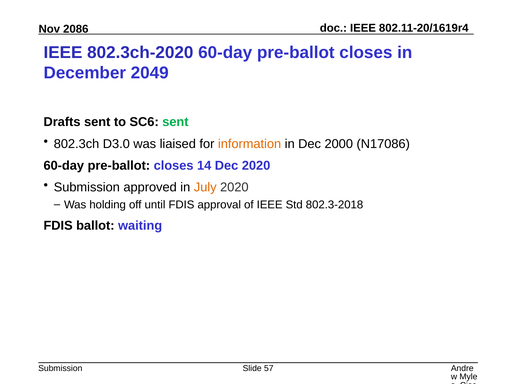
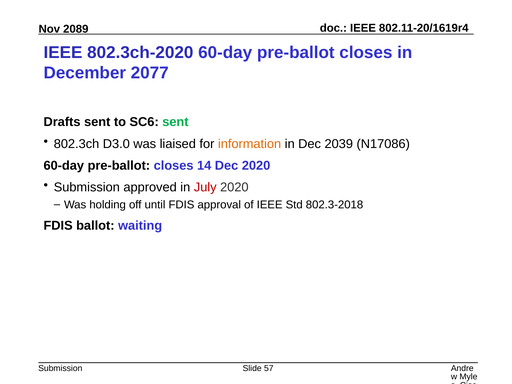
2086: 2086 -> 2089 (76, 29)
2049: 2049 -> 2077 (150, 73)
2000: 2000 -> 2039 (339, 144)
July colour: orange -> red (205, 187)
